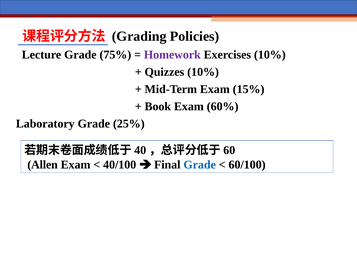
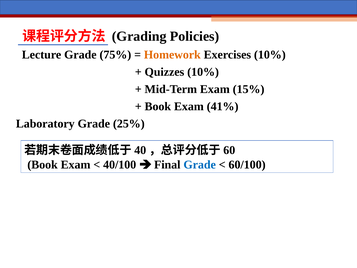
Homework colour: purple -> orange (172, 55)
60%: 60% -> 41% (223, 106)
Allen: Allen -> Book (43, 164)
